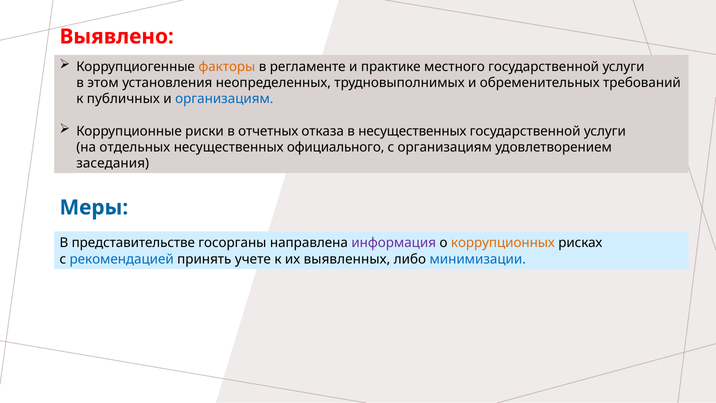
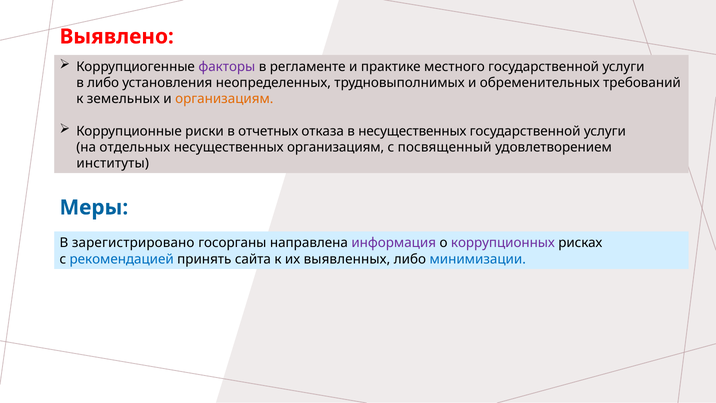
факторы colour: orange -> purple (227, 67)
в этом: этом -> либо (103, 83)
публичных: публичных -> земельных (123, 99)
организациям colour: blue -> orange (224, 99)
несущественных официального: официального -> организациям (336, 147)
с организациям: организациям -> посвященный (445, 147)
заседания: заседания -> институты (113, 163)
представительстве: представительстве -> зарегистрировано (133, 243)
коррупционных colour: orange -> purple (503, 243)
учете: учете -> сайта (253, 259)
